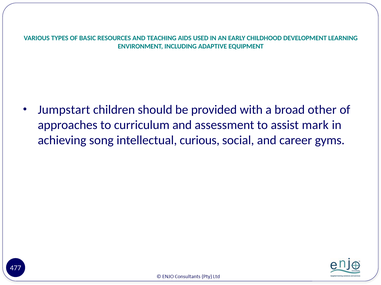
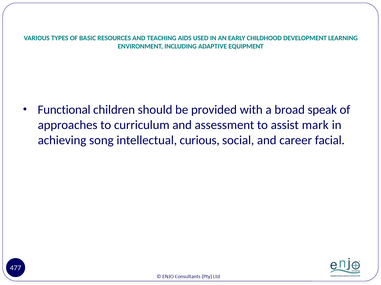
Jumpstart: Jumpstart -> Functional (64, 110)
other: other -> speak (322, 110)
gyms: gyms -> facial (330, 140)
